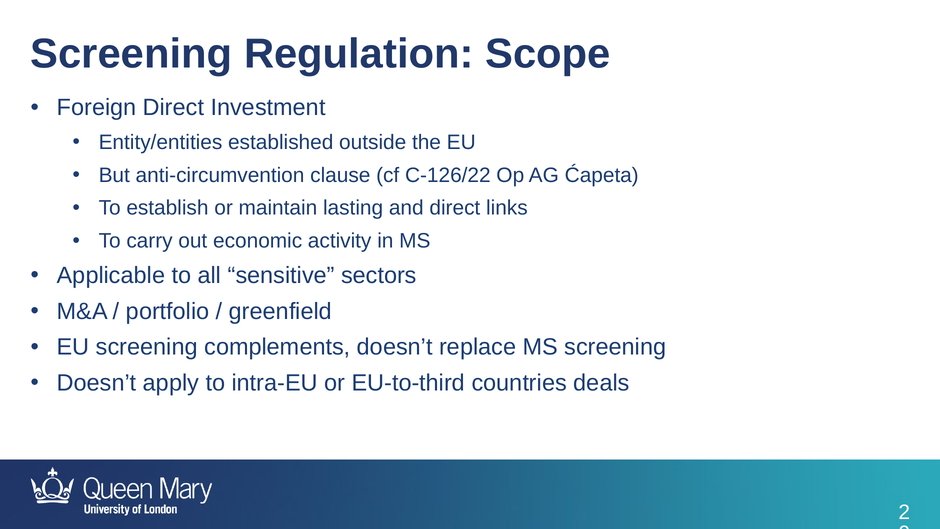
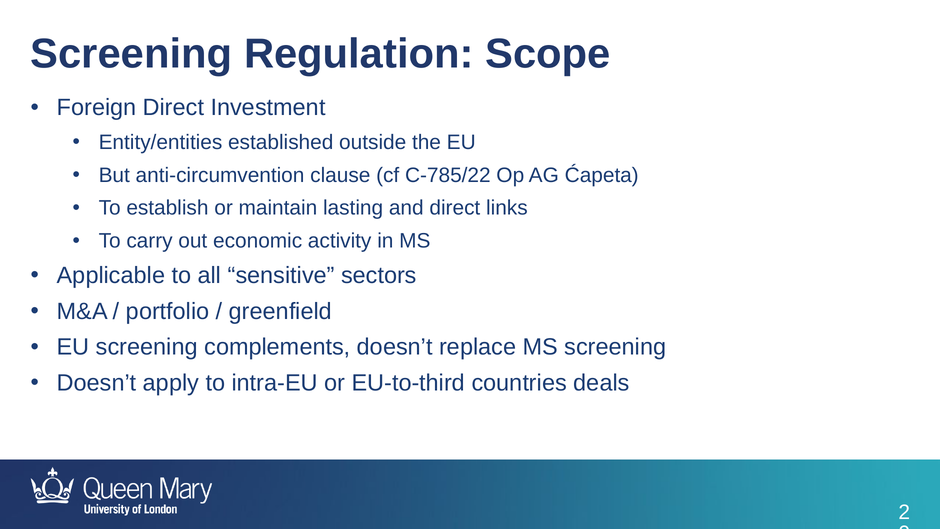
C-126/22: C-126/22 -> C-785/22 (448, 175)
